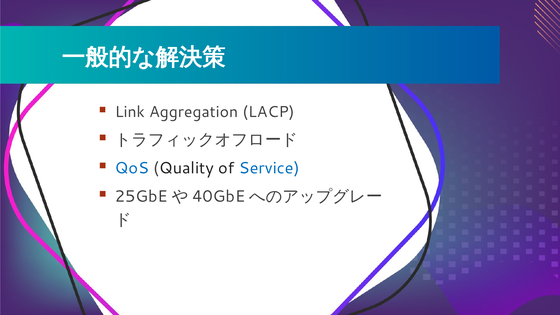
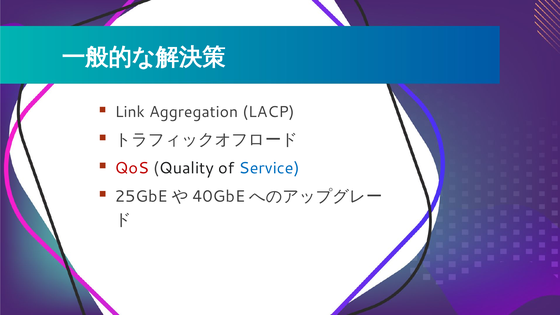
QoS colour: blue -> red (132, 168)
